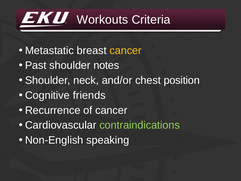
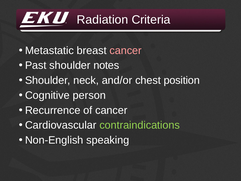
Workouts: Workouts -> Radiation (102, 20)
cancer colour: yellow -> pink (126, 50)
friends: friends -> person (89, 95)
